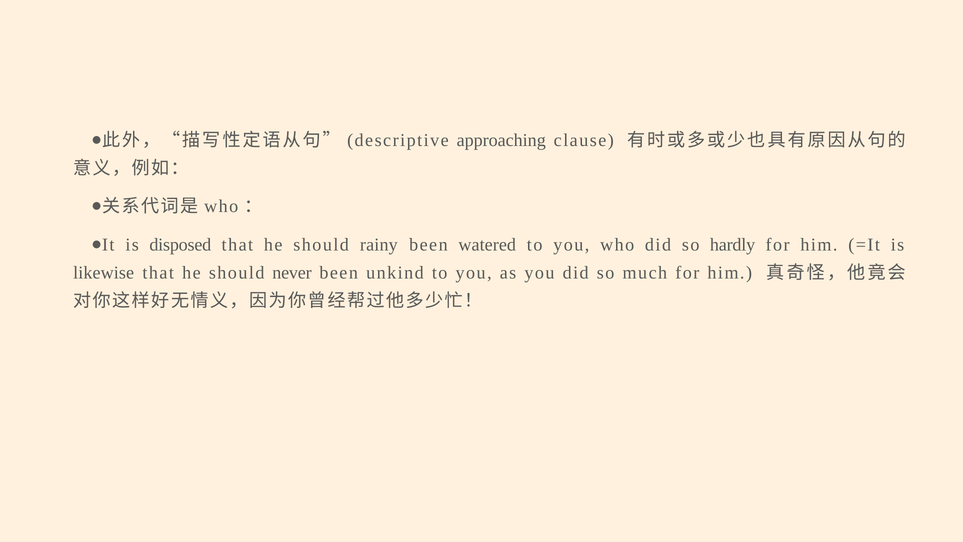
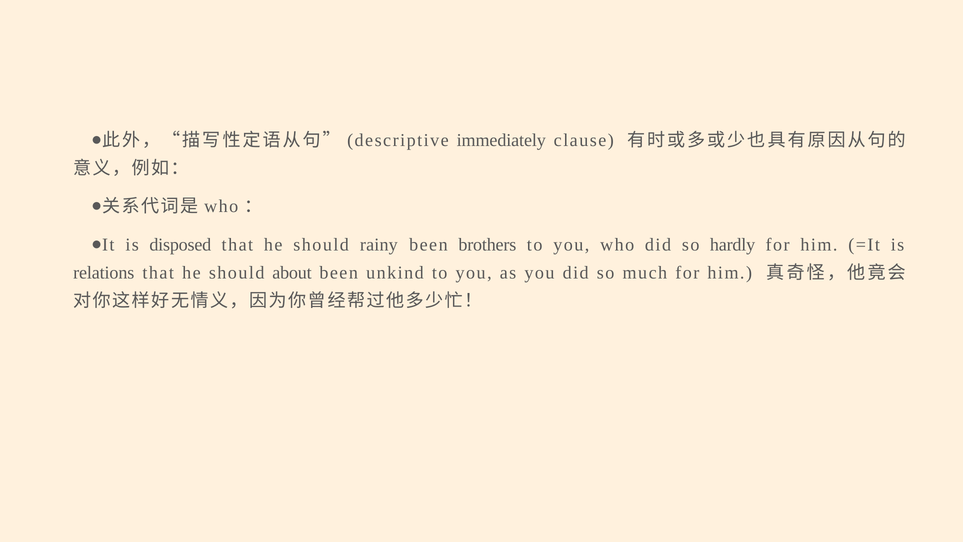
approaching: approaching -> immediately (501, 140)
watered: watered -> brothers (487, 245)
likewise: likewise -> relations (104, 273)
never: never -> about (292, 273)
